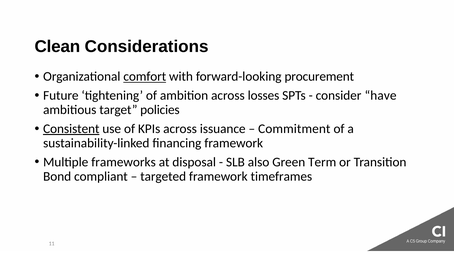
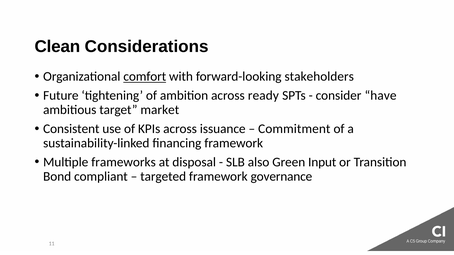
procurement: procurement -> stakeholders (319, 77)
losses: losses -> ready (263, 96)
policies: policies -> market (160, 110)
Consistent underline: present -> none (71, 129)
Term: Term -> Input (322, 162)
timeframes: timeframes -> governance (281, 177)
